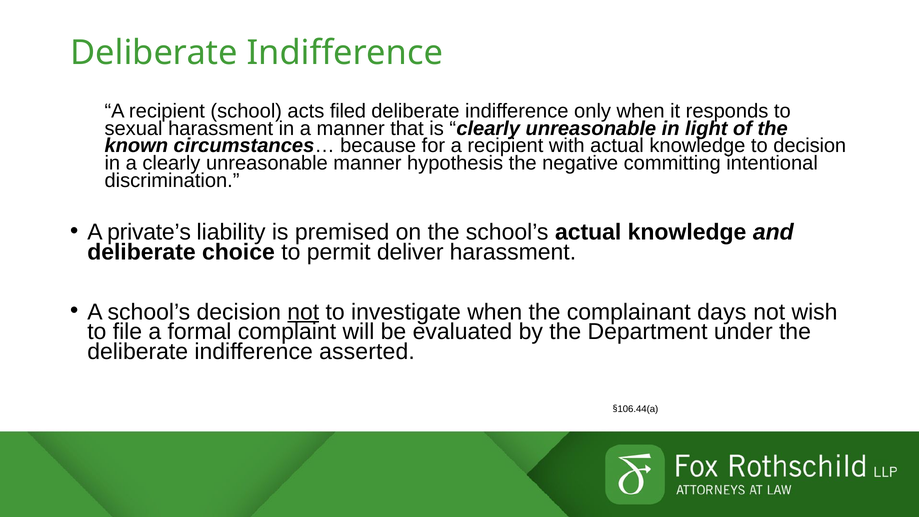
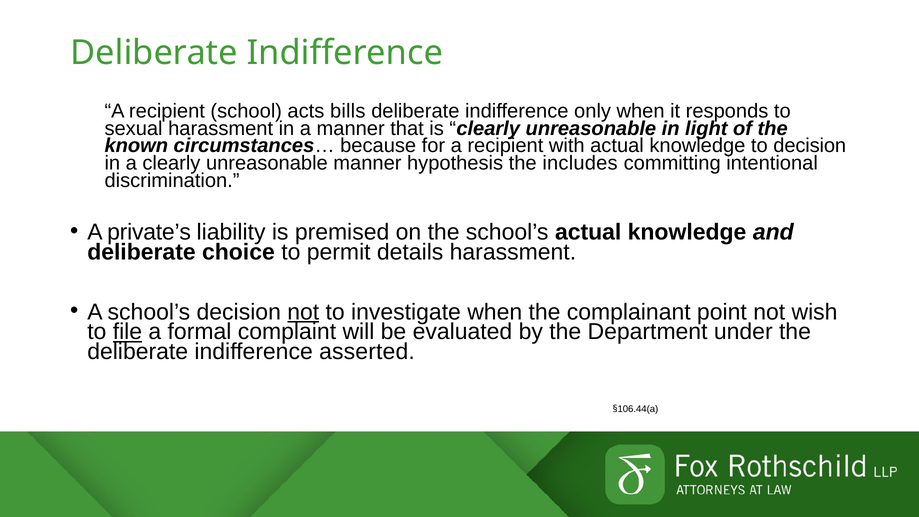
filed: filed -> bills (348, 111)
negative: negative -> includes (580, 163)
deliver: deliver -> details (410, 252)
days: days -> point (722, 312)
file underline: none -> present (127, 332)
